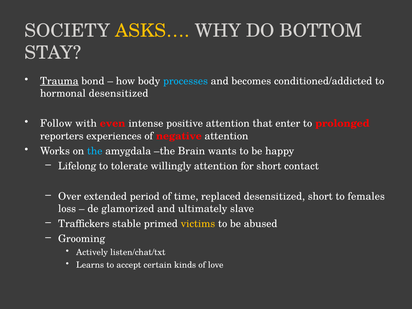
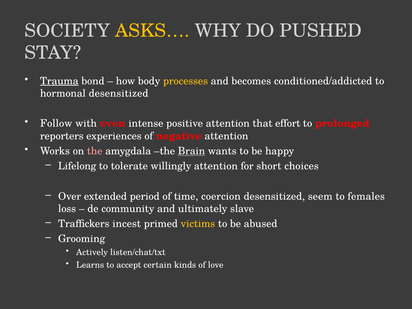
BOTTOM: BOTTOM -> PUSHED (321, 31)
processes colour: light blue -> yellow (185, 81)
enter: enter -> effort (288, 124)
the colour: light blue -> pink (95, 151)
Brain underline: none -> present (191, 151)
contact: contact -> choices (302, 166)
replaced: replaced -> coercion (221, 196)
desensitized short: short -> seem (320, 196)
glamorized: glamorized -> community (128, 209)
stable: stable -> incest (127, 224)
